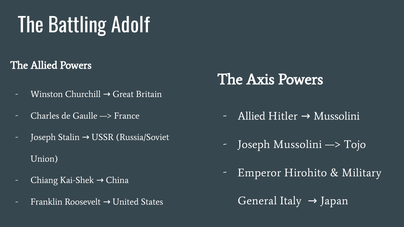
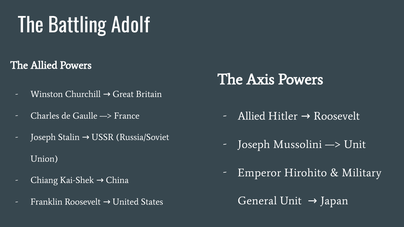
Hitler Mussolini: Mussolini -> Roosevelt (337, 116)
Tojo: Tojo -> Unit (355, 145)
General Italy: Italy -> Unit (291, 201)
